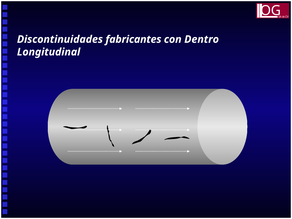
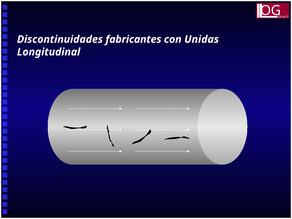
Dentro: Dentro -> Unidas (202, 39)
